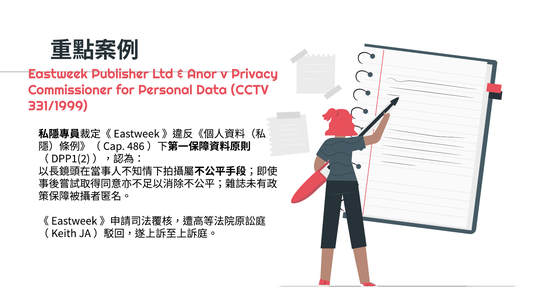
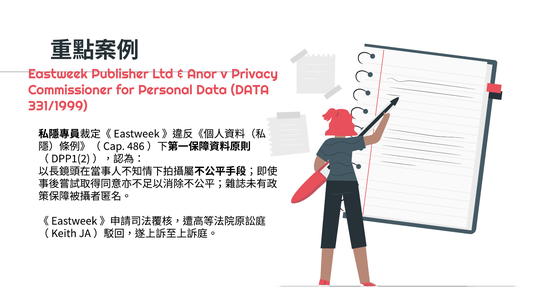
Data CCTV: CCTV -> DATA (250, 90)
